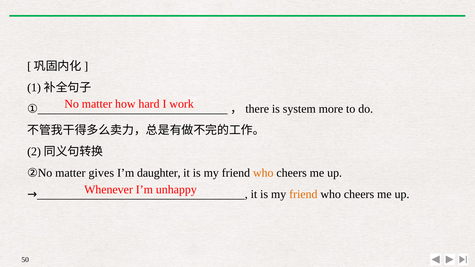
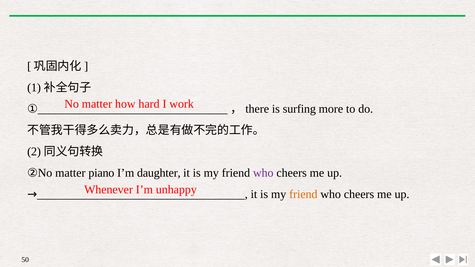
system: system -> surfing (299, 109)
gives: gives -> piano (101, 173)
who colour: orange -> purple (263, 173)
